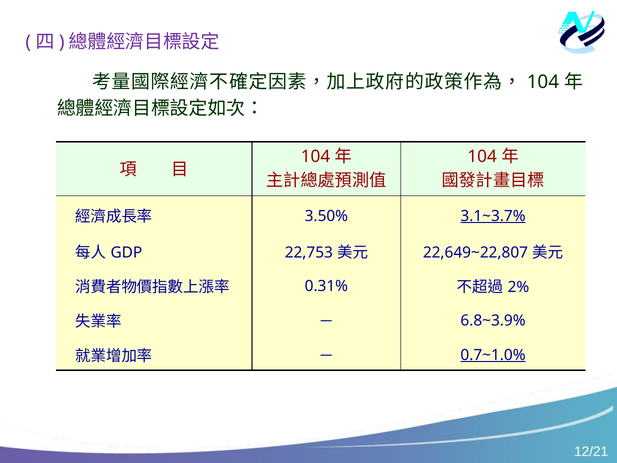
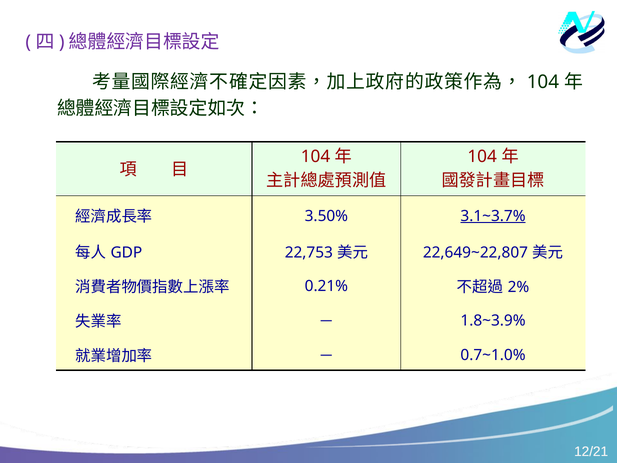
0.31%: 0.31% -> 0.21% (326, 286)
6.8~3.9%: 6.8~3.9% -> 1.8~3.9% (493, 321)
0.7~1.0% underline: present -> none (493, 355)
